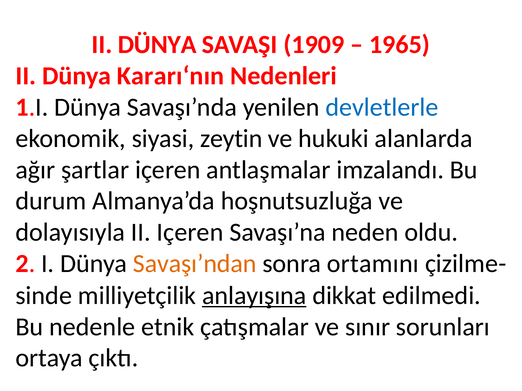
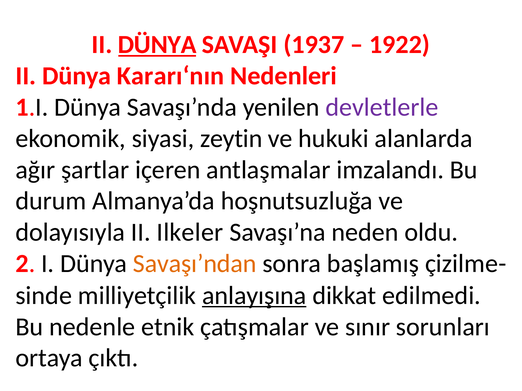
DÜNYA underline: none -> present (157, 45)
1909: 1909 -> 1937 (314, 45)
1965: 1965 -> 1922 (400, 45)
devletlerle colour: blue -> purple (382, 107)
II Içeren: Içeren -> Ilkeler (190, 233)
ortamını: ortamını -> başlamış (373, 264)
